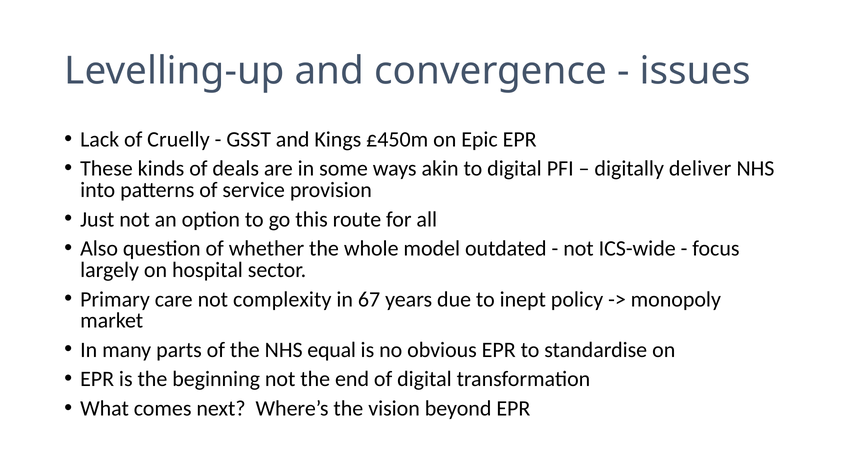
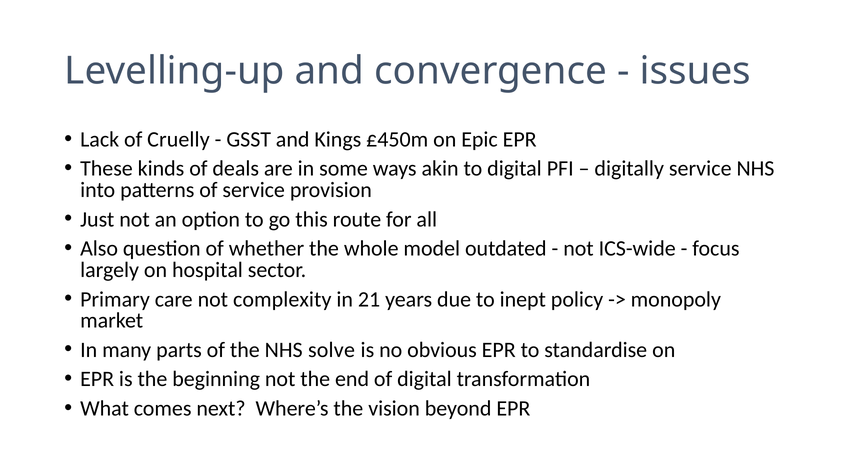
digitally deliver: deliver -> service (700, 169)
67: 67 -> 21 (369, 299)
equal: equal -> solve (331, 350)
